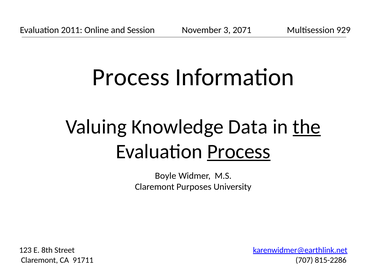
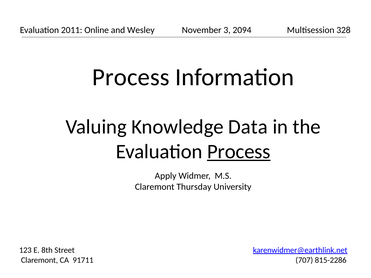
Session: Session -> Wesley (141, 30)
2071: 2071 -> 2094 (242, 30)
929: 929 -> 328 (344, 30)
the underline: present -> none (307, 127)
Boyle: Boyle -> Apply (166, 176)
Purposes: Purposes -> Thursday (194, 187)
